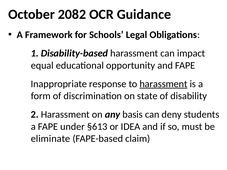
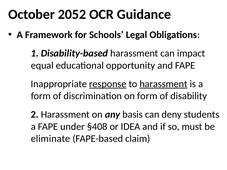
2082: 2082 -> 2052 (72, 14)
response underline: none -> present (108, 84)
on state: state -> form (147, 96)
§613: §613 -> §408 (97, 127)
